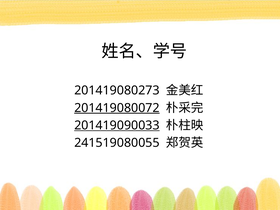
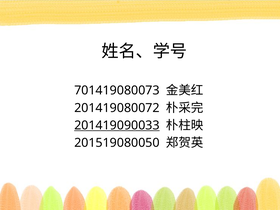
201419080273: 201419080273 -> 701419080073 (117, 90)
201419080072 underline: present -> none (117, 108)
241519080055: 241519080055 -> 201519080050 (117, 143)
